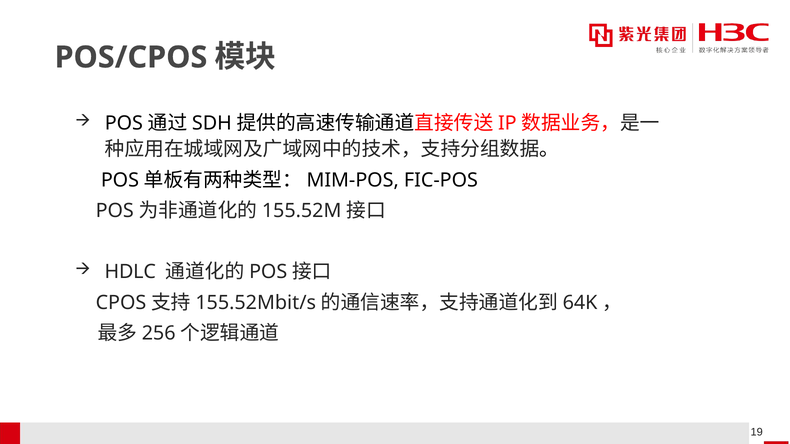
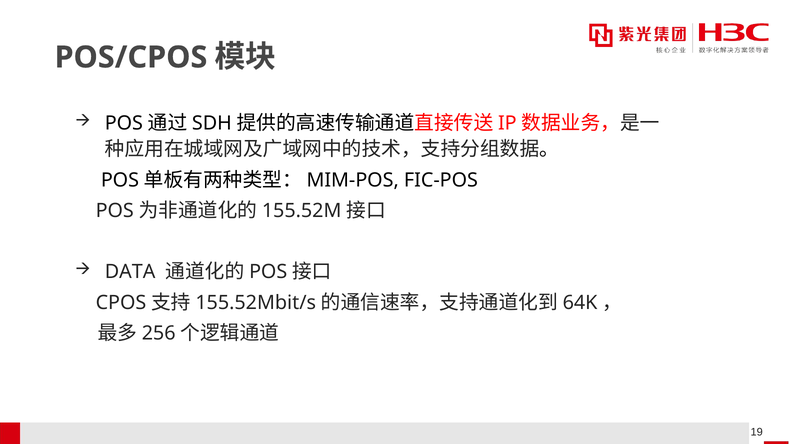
HDLC: HDLC -> DATA (130, 272)
